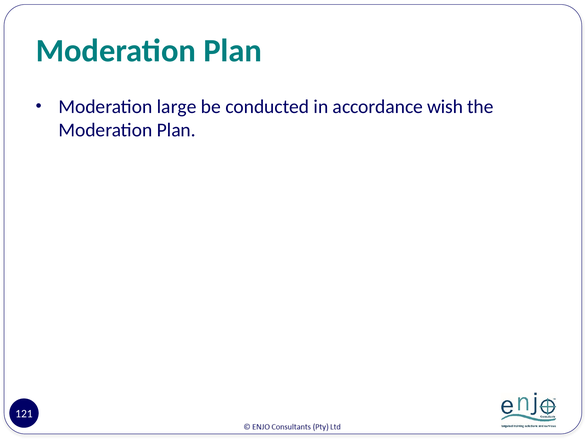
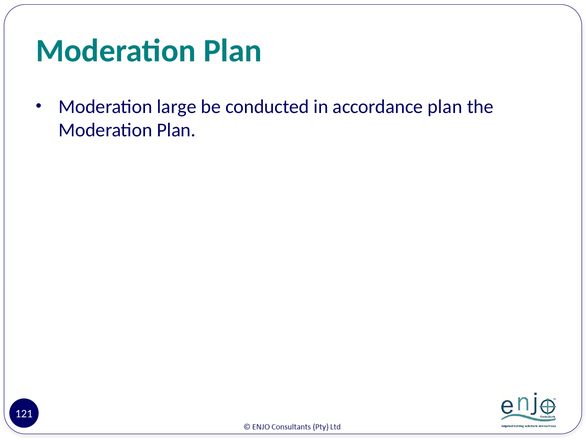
accordance wish: wish -> plan (445, 107)
